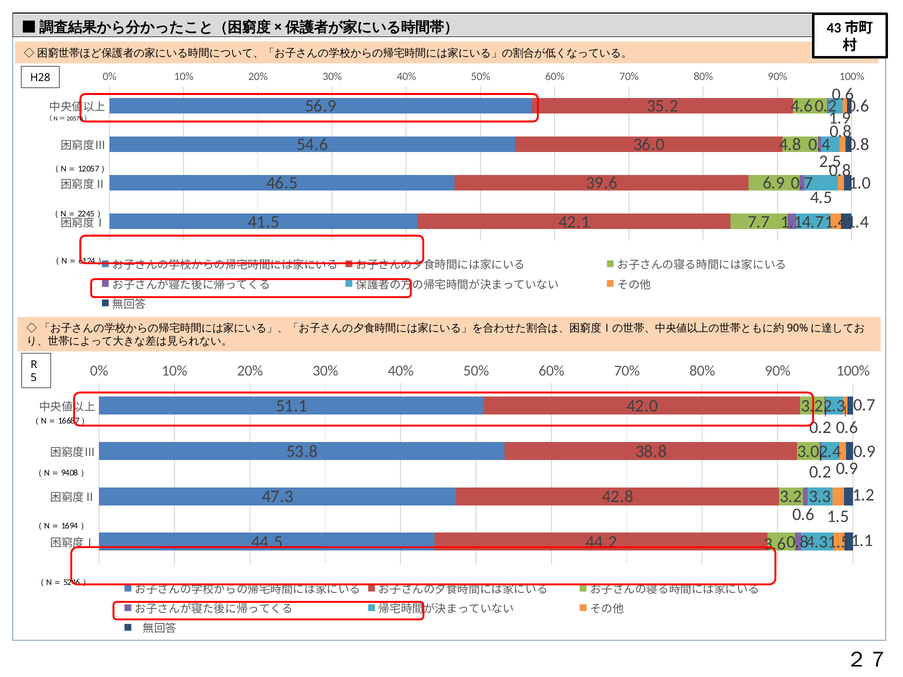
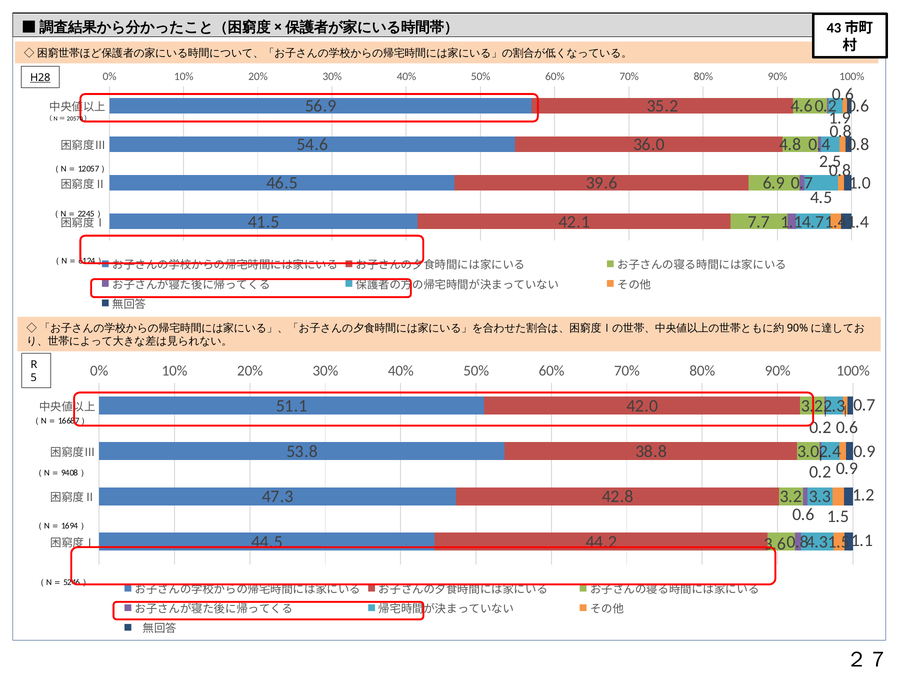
H28 underline: none -> present (40, 78)
